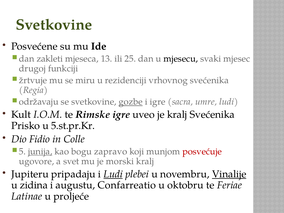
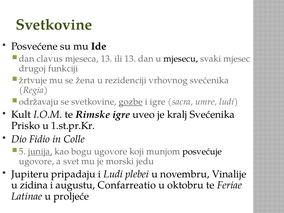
zakleti: zakleti -> clavus (50, 59)
ili 25: 25 -> 13 (130, 59)
miru: miru -> žena (85, 80)
5.st.pr.Kr: 5.st.pr.Kr -> 1.st.pr.Kr (73, 126)
bogu zapravo: zapravo -> ugovore (111, 152)
posvećuje colour: red -> black (202, 152)
morski kralj: kralj -> jedu (145, 161)
Ludi underline: present -> none (113, 174)
Vinalije underline: present -> none (229, 174)
